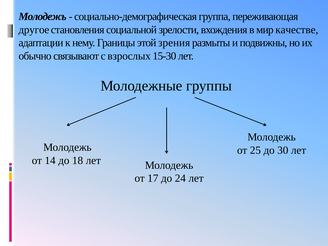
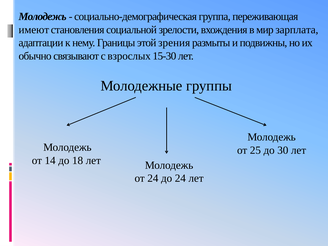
другое: другое -> имеют (34, 30)
качестве: качестве -> зарплата (297, 30)
от 17: 17 -> 24 (153, 178)
